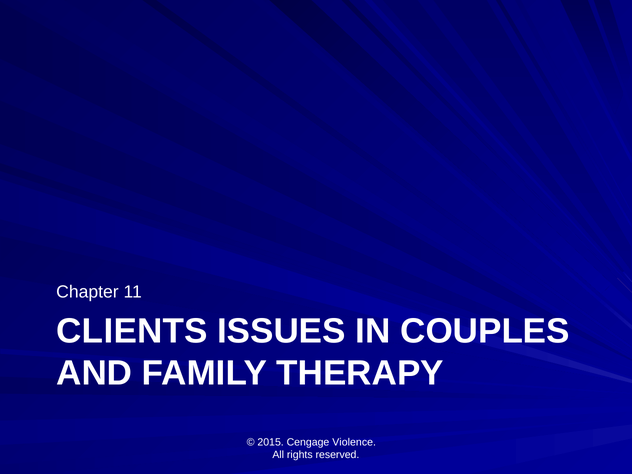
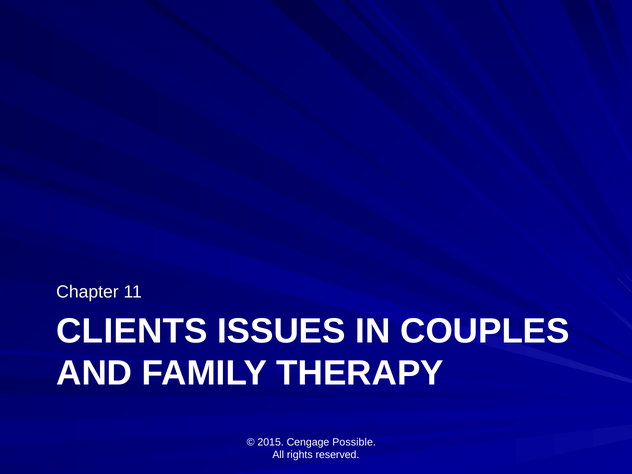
Violence: Violence -> Possible (354, 442)
